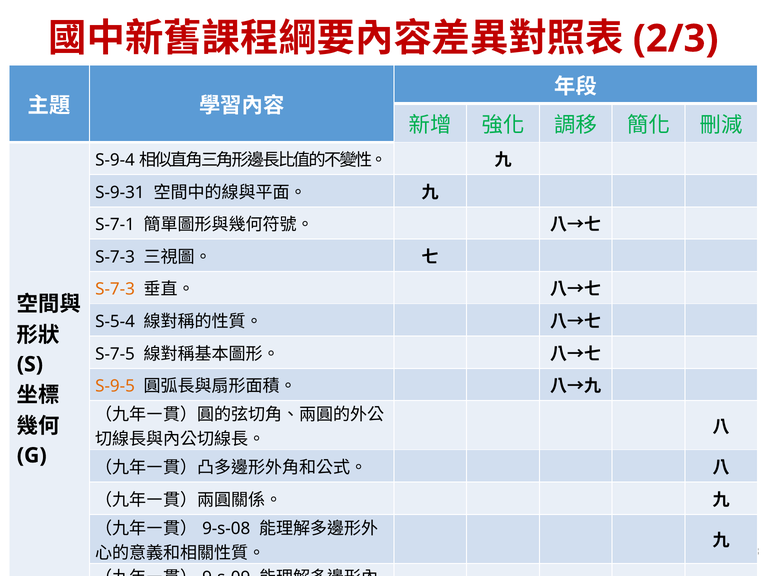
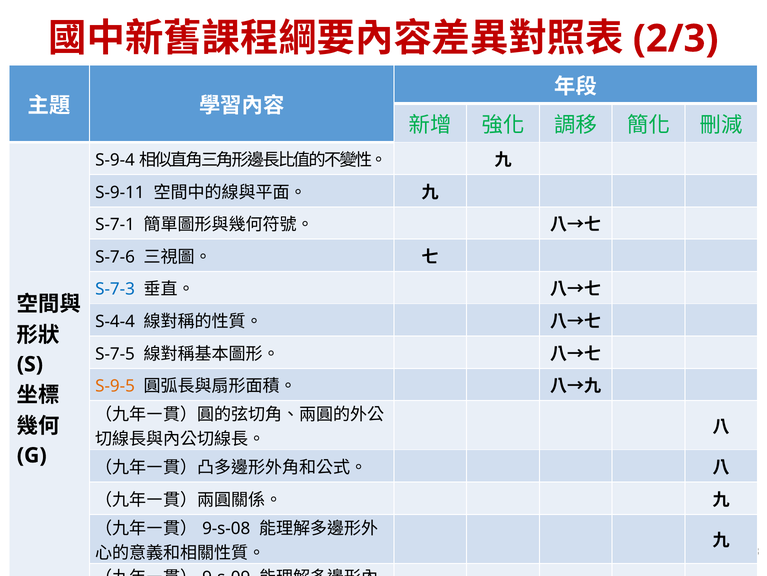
S-9-31: S-9-31 -> S-9-11 (120, 192)
S-7-3: S-7-3 -> S-7-6 (115, 257)
S-7-3 colour: orange -> blue (115, 289)
S-5-4: S-5-4 -> S-4-4 (115, 321)
